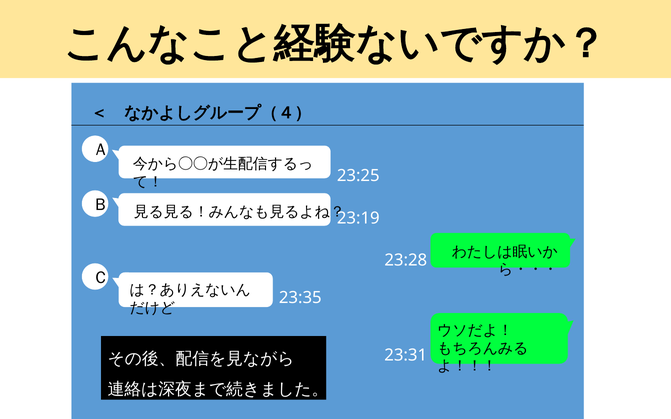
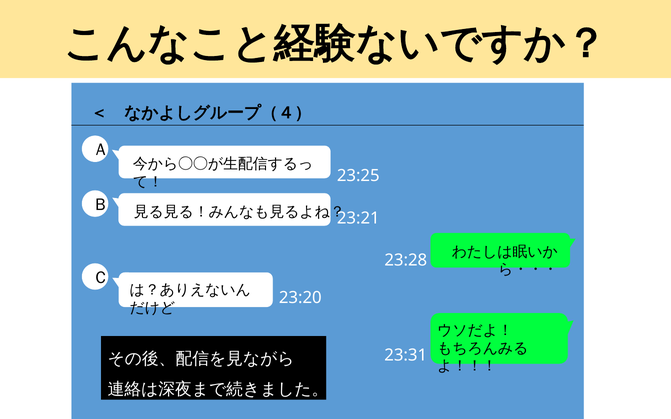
23:19: 23:19 -> 23:21 (358, 218)
23:35: 23:35 -> 23:20 (300, 298)
